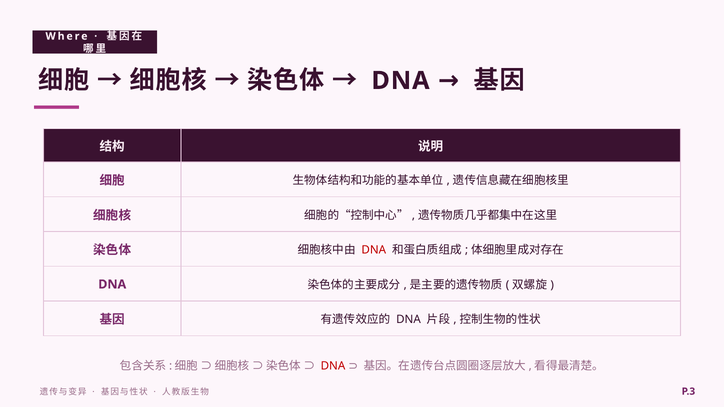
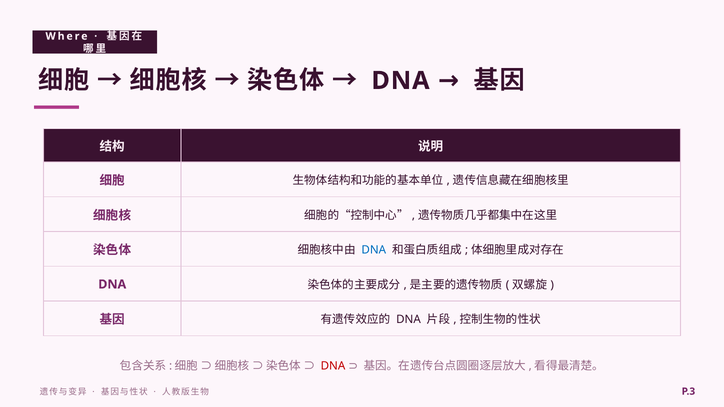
DNA colour: red -> blue (374, 250)
